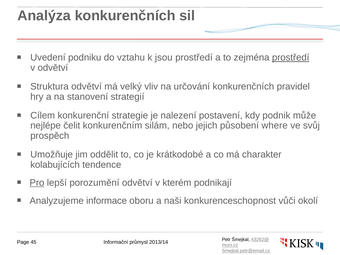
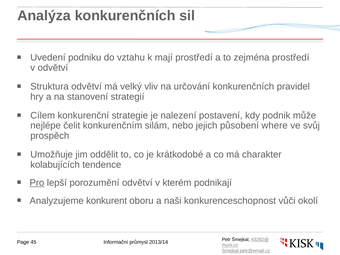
jsou: jsou -> mají (164, 58)
prostředí underline: present -> none (291, 58)
informace: informace -> konkurent (107, 201)
